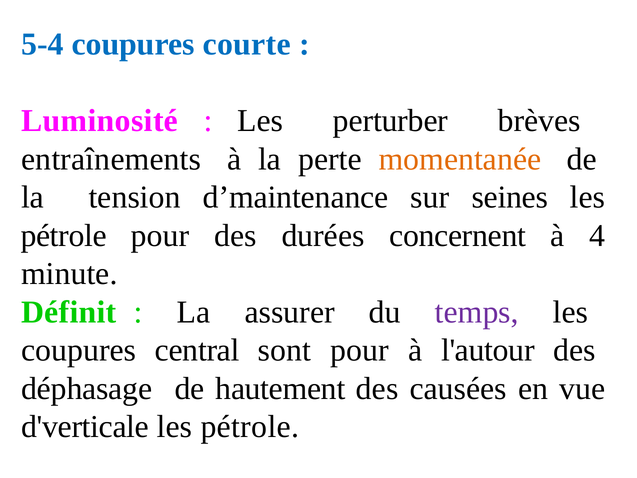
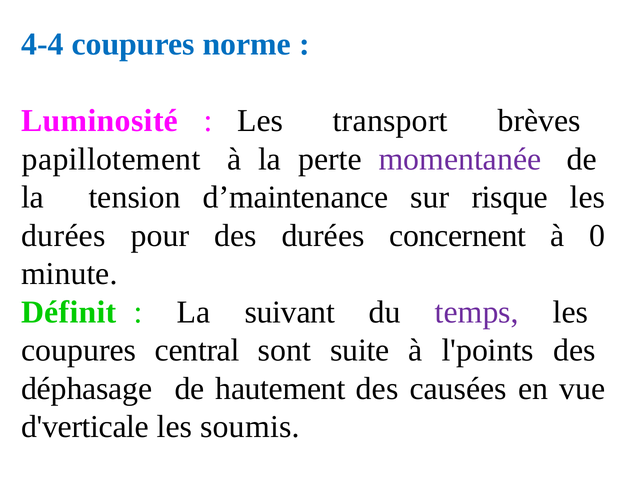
5-4: 5-4 -> 4-4 (42, 44)
courte: courte -> norme (247, 44)
perturber: perturber -> transport (390, 121)
entraînements: entraînements -> papillotement (111, 159)
momentanée colour: orange -> purple (460, 159)
seines: seines -> risque (510, 197)
pétrole: pétrole -> durées (63, 235)
4: 4 -> 0 (597, 235)
assurer: assurer -> suivant (290, 312)
sont pour: pour -> suite (360, 350)
l'autour: l'autour -> l'points (488, 350)
pétrole: pétrole -> soumis (250, 427)
